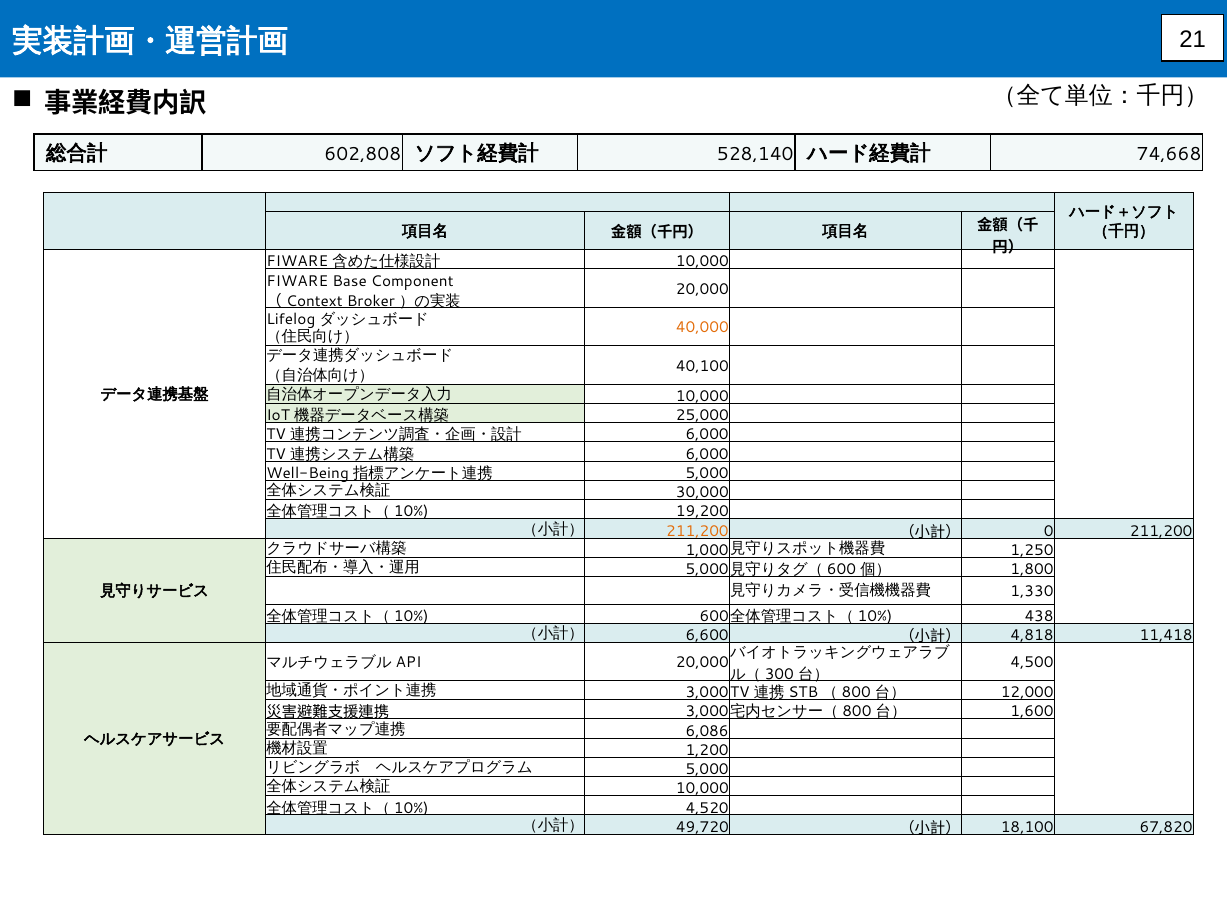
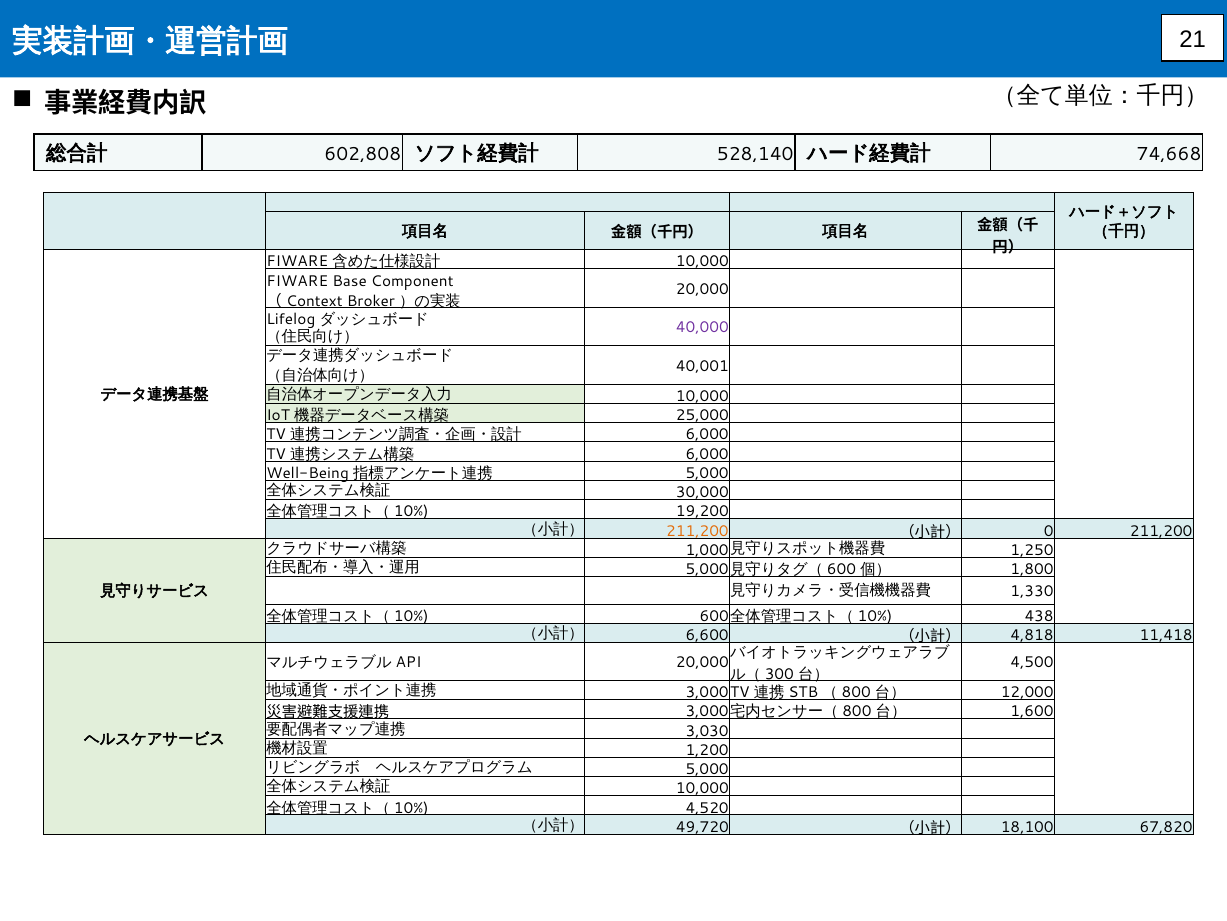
40,000 colour: orange -> purple (702, 327)
40,100: 40,100 -> 40,001 (702, 366)
6,086: 6,086 -> 3,030 (707, 730)
